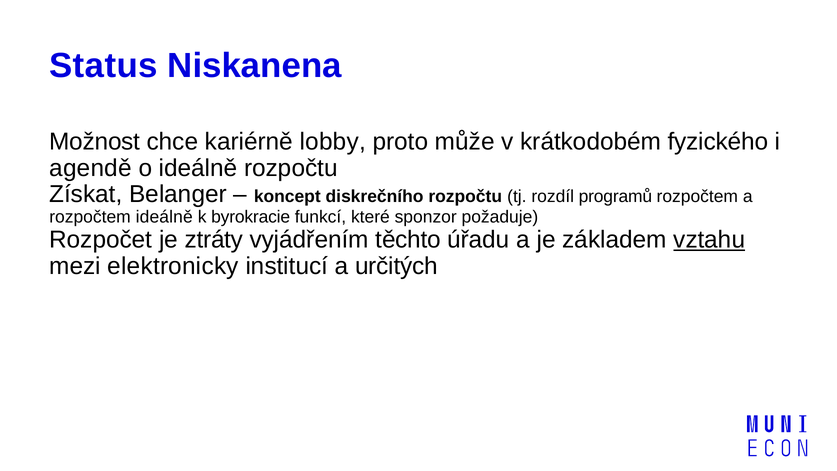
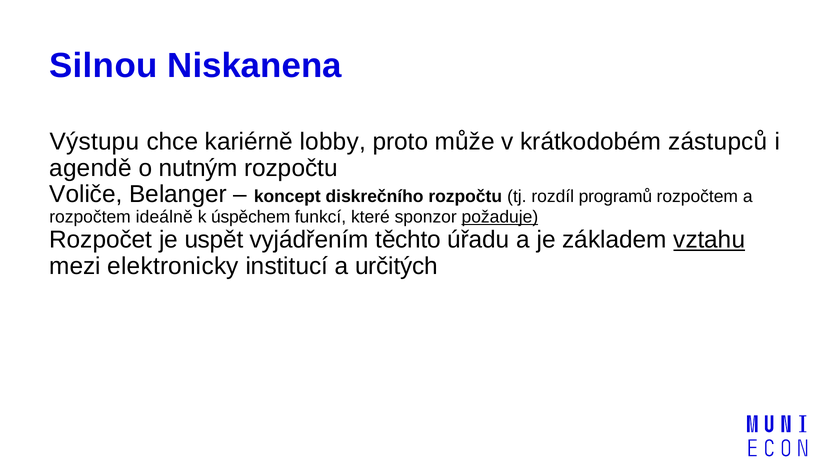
Status: Status -> Silnou (103, 66)
Možnost: Možnost -> Výstupu (95, 142)
fyzického: fyzického -> zástupců (718, 142)
o ideálně: ideálně -> nutným (198, 168)
Získat: Získat -> Voliče (86, 194)
byrokracie: byrokracie -> úspěchem (251, 217)
požaduje underline: none -> present (500, 217)
ztráty: ztráty -> uspět (214, 240)
